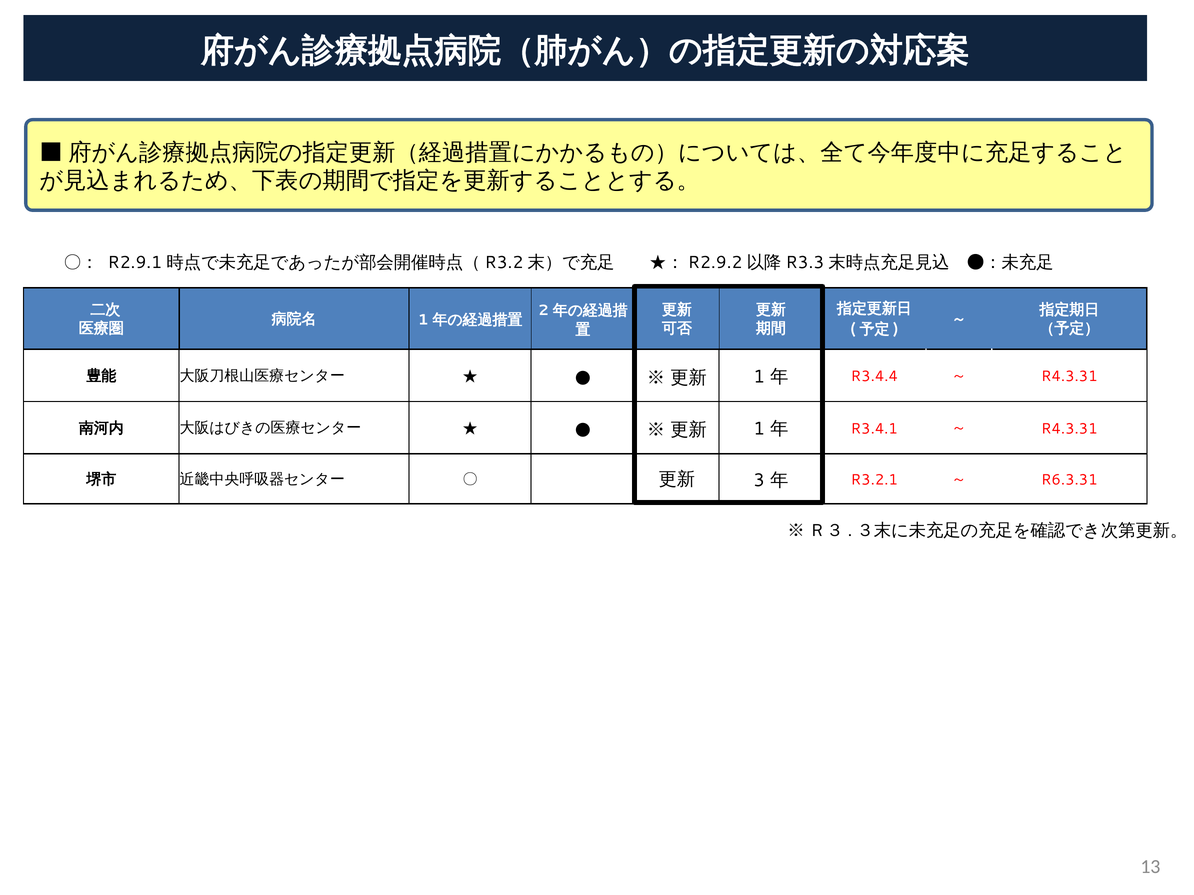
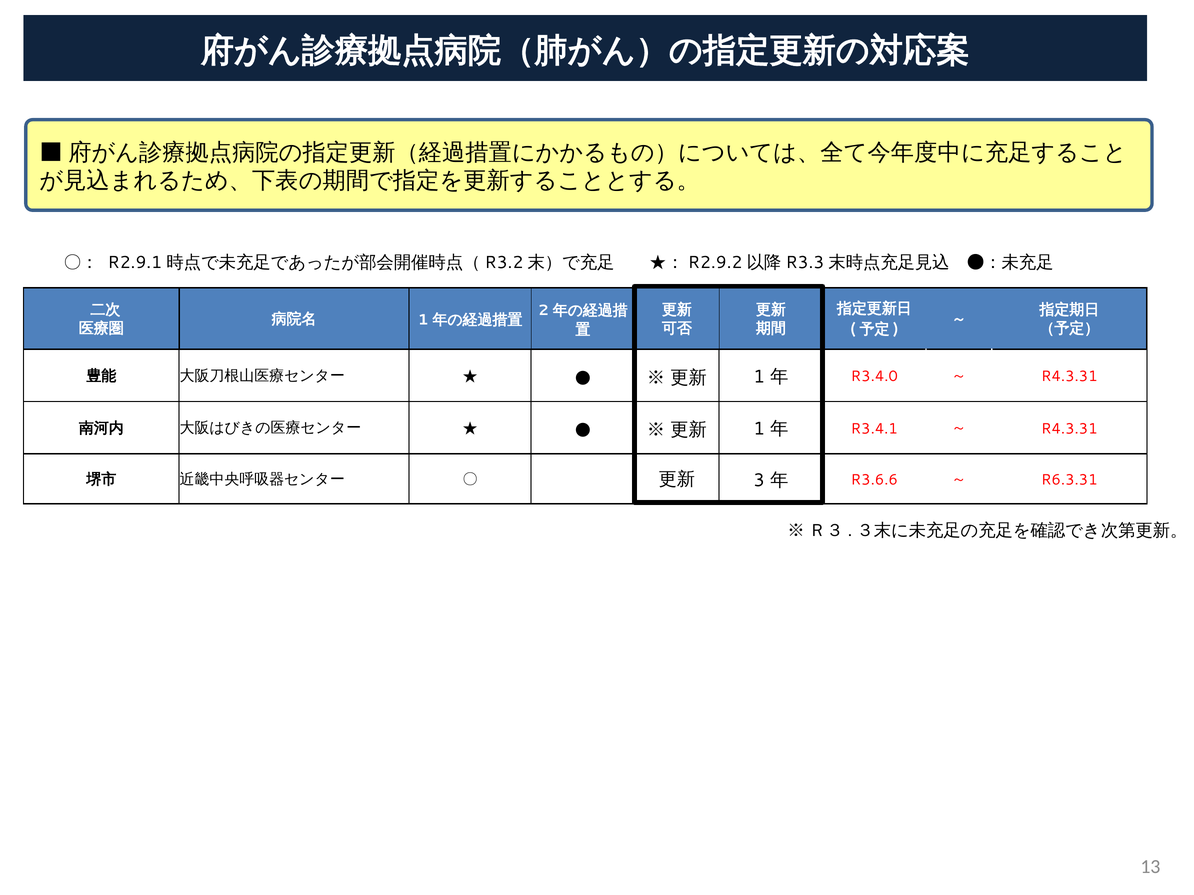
R3.4.4: R3.4.4 -> R3.4.0 (874, 377)
R3.2.1: R3.2.1 -> R3.6.6 (874, 480)
